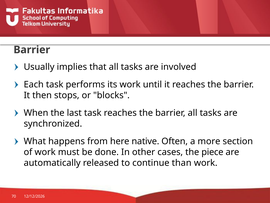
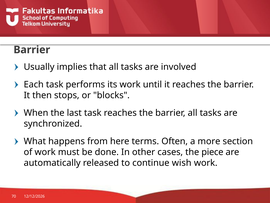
native: native -> terms (145, 141)
than: than -> wish (182, 163)
